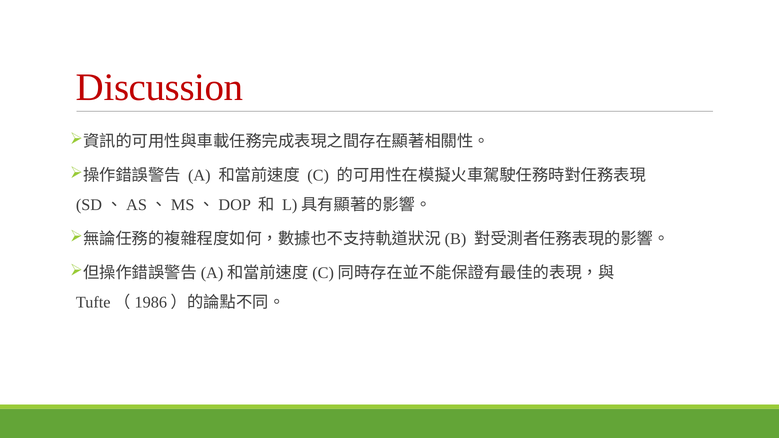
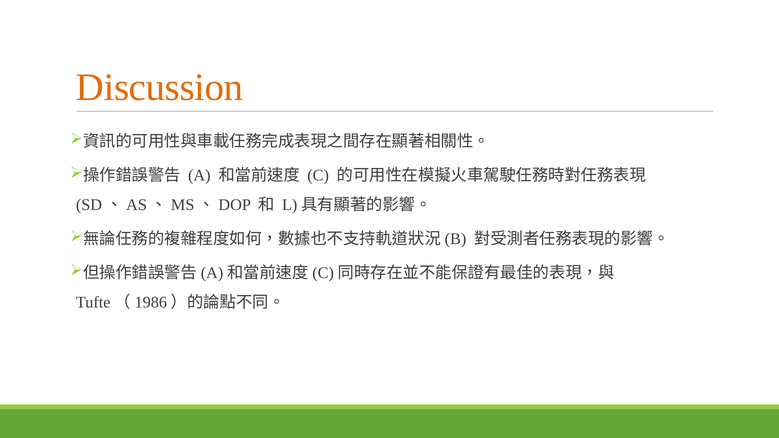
Discussion colour: red -> orange (160, 87)
